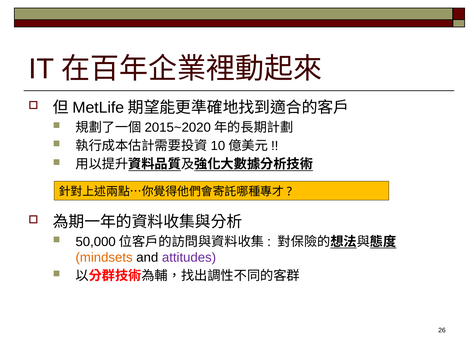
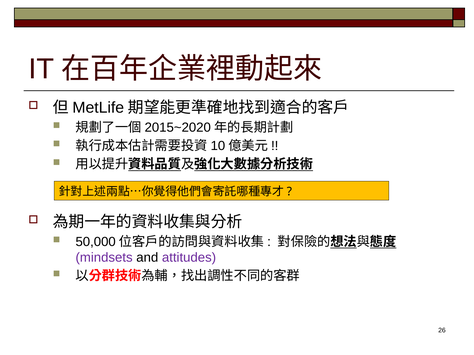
mindsets colour: orange -> purple (104, 258)
